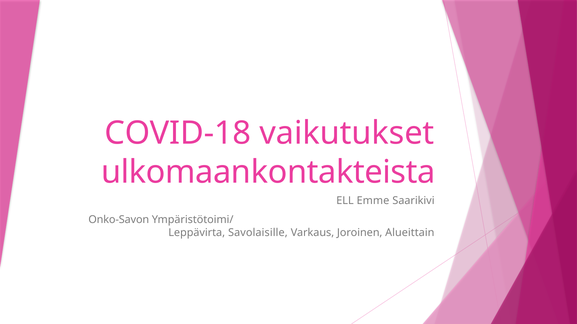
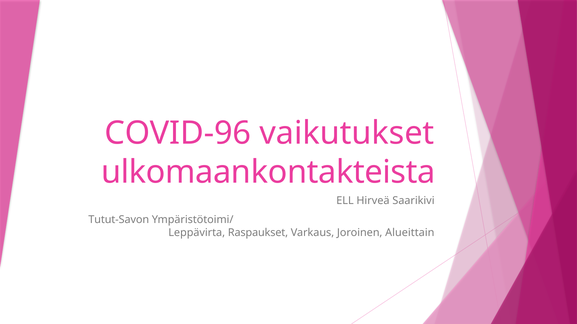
COVID-18: COVID-18 -> COVID-96 (178, 133)
Emme: Emme -> Hirveä (373, 201)
Onko-Savon: Onko-Savon -> Tutut-Savon (119, 220)
Savolaisille: Savolaisille -> Raspaukset (258, 233)
